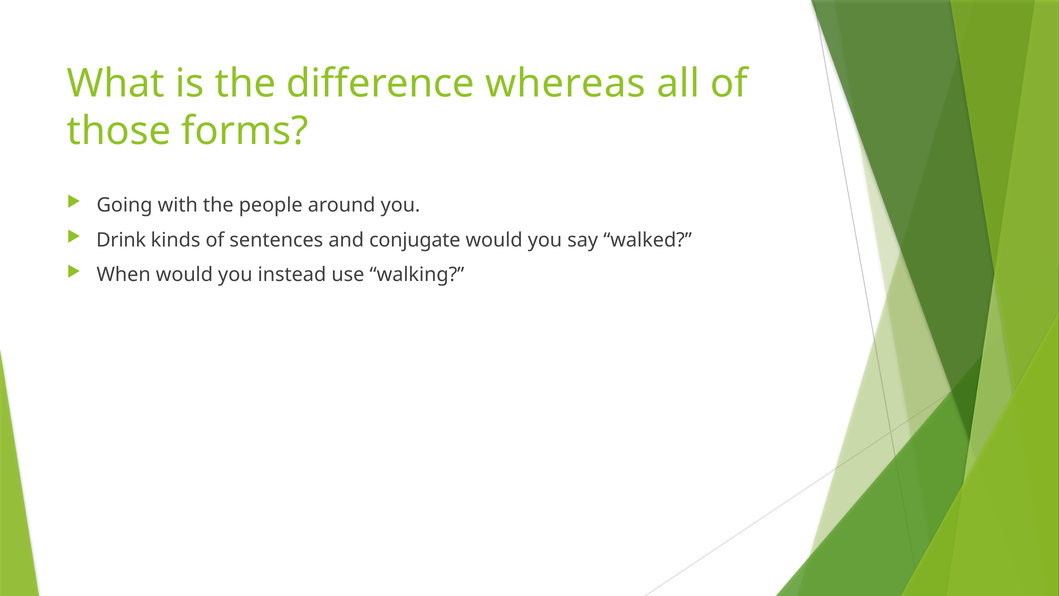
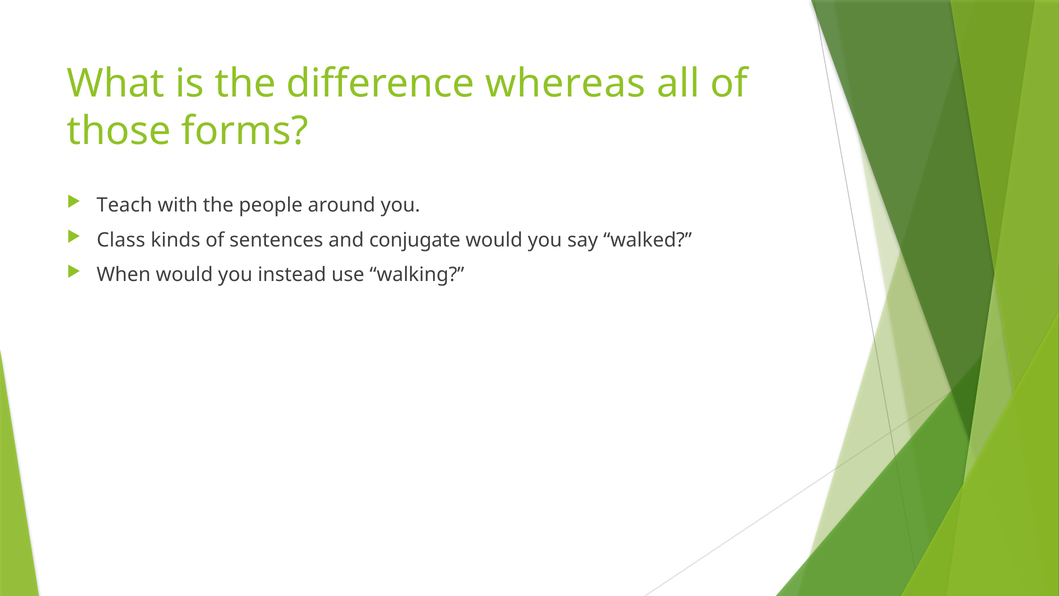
Going: Going -> Teach (124, 205)
Drink: Drink -> Class (121, 240)
